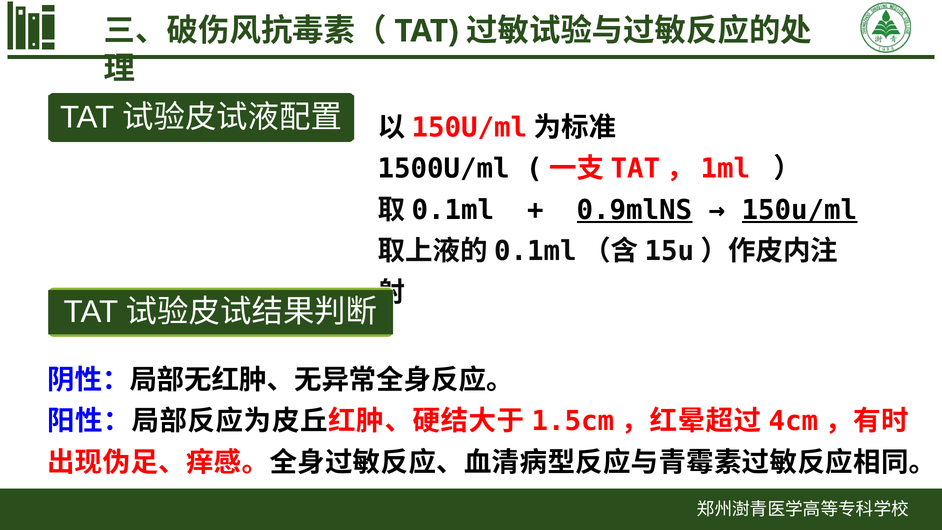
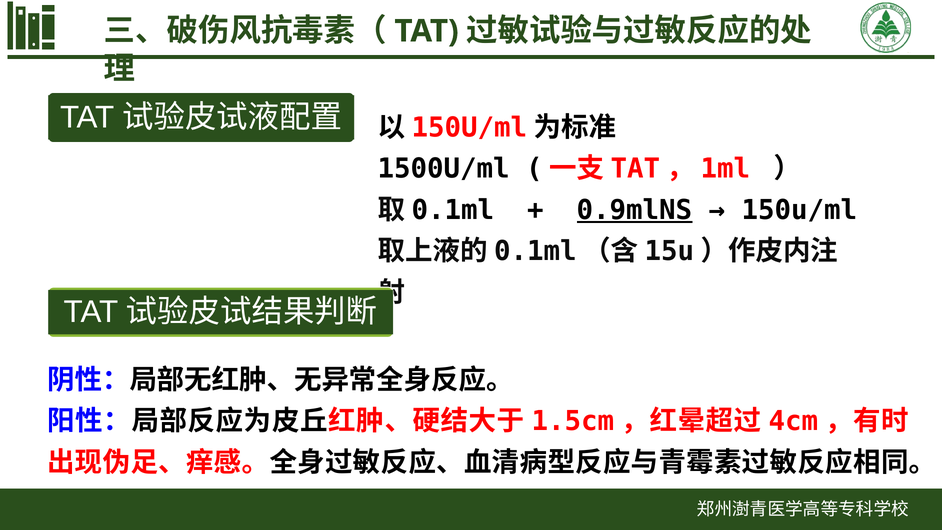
150u/ml underline: present -> none (800, 210)
